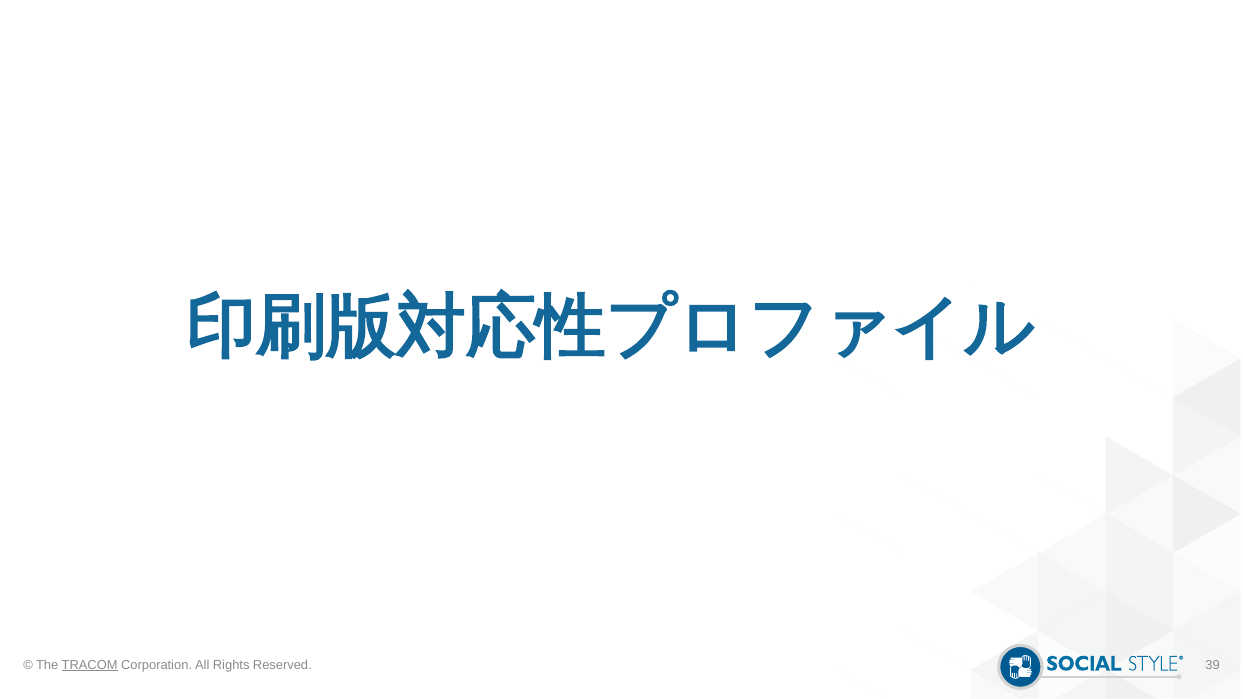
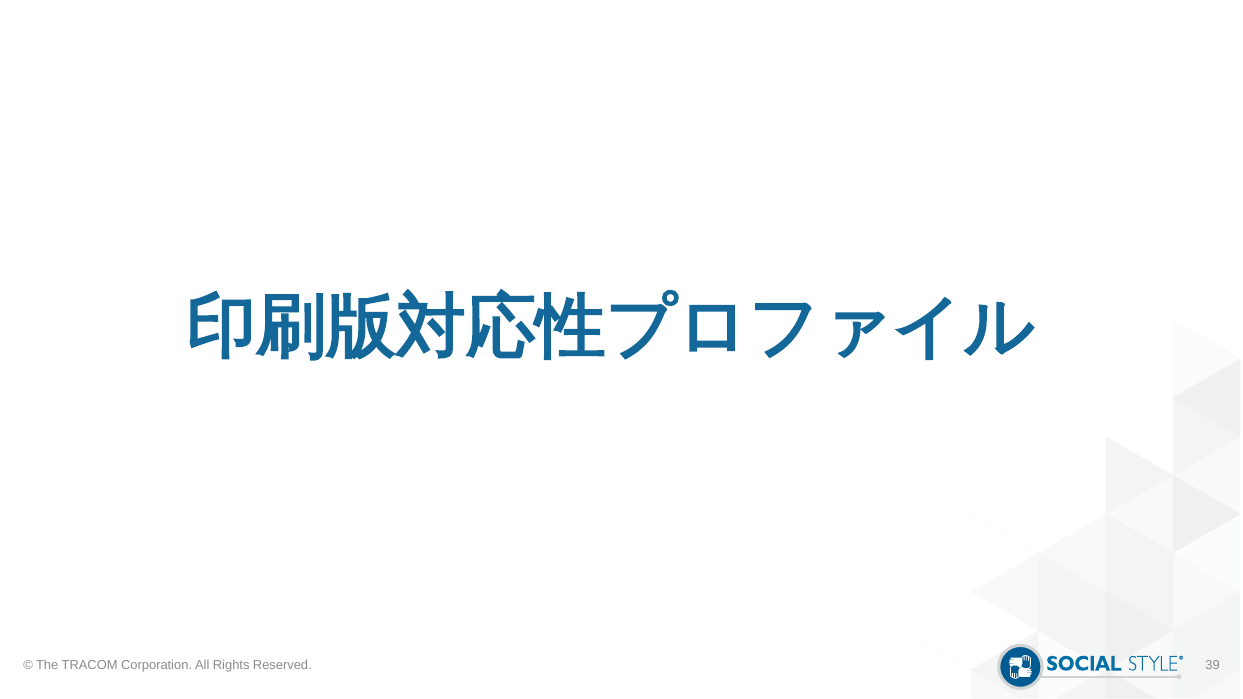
TRACOM underline: present -> none (90, 665)
